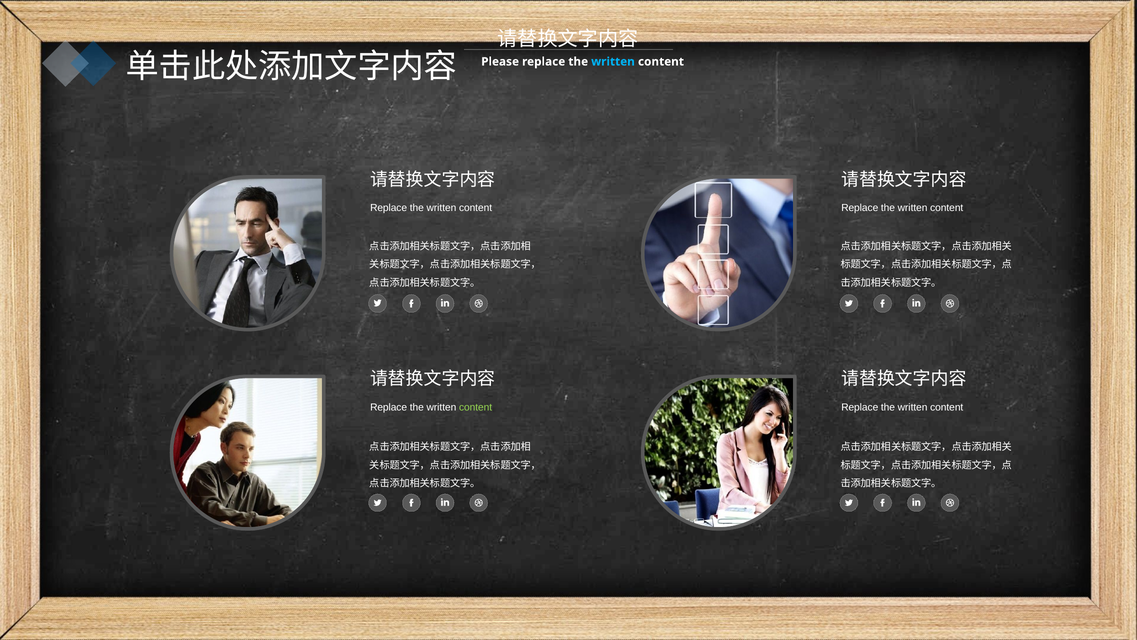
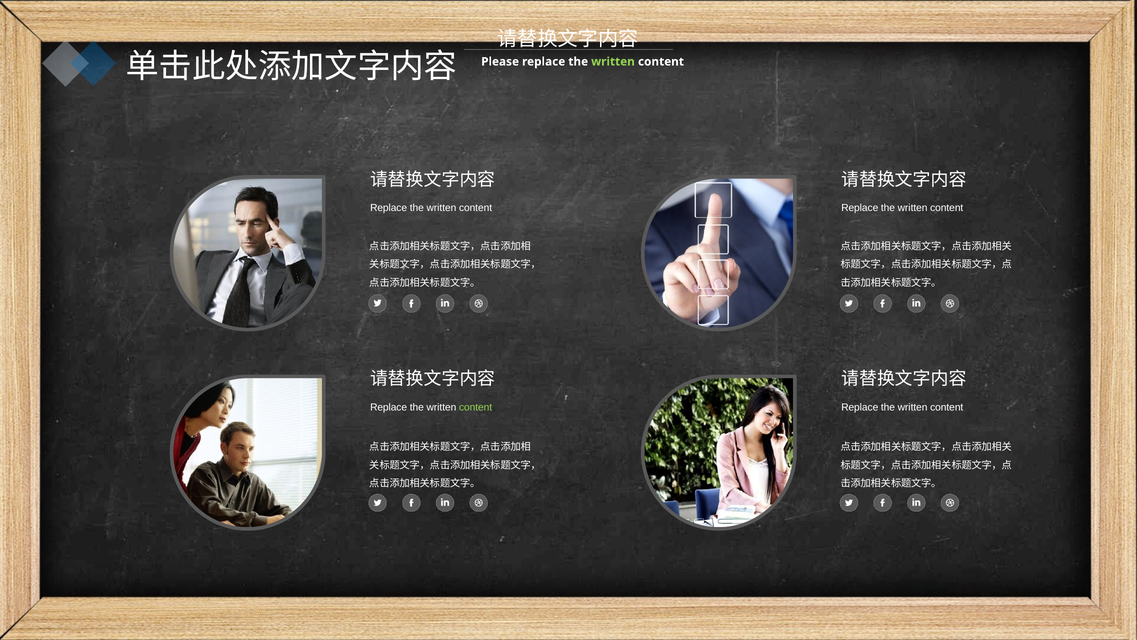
written colour: light blue -> light green (613, 62)
